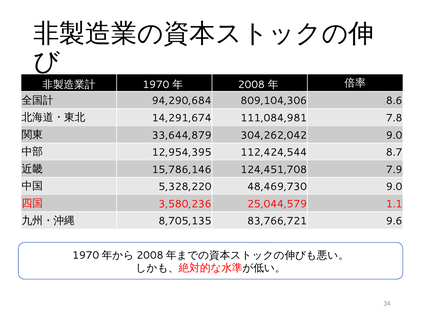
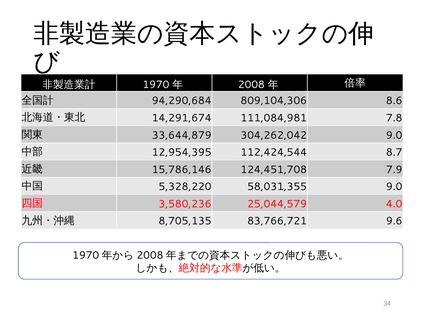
48,469,730: 48,469,730 -> 58,031,355 (277, 187)
1.1: 1.1 -> 4.0 (394, 204)
